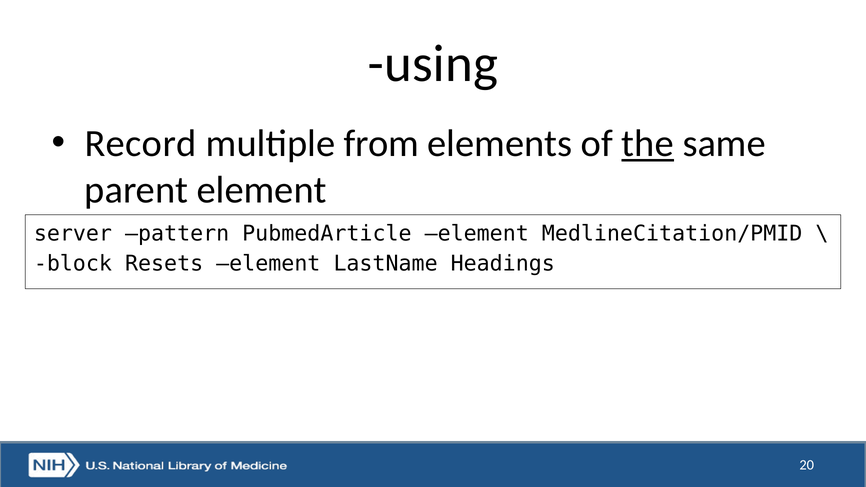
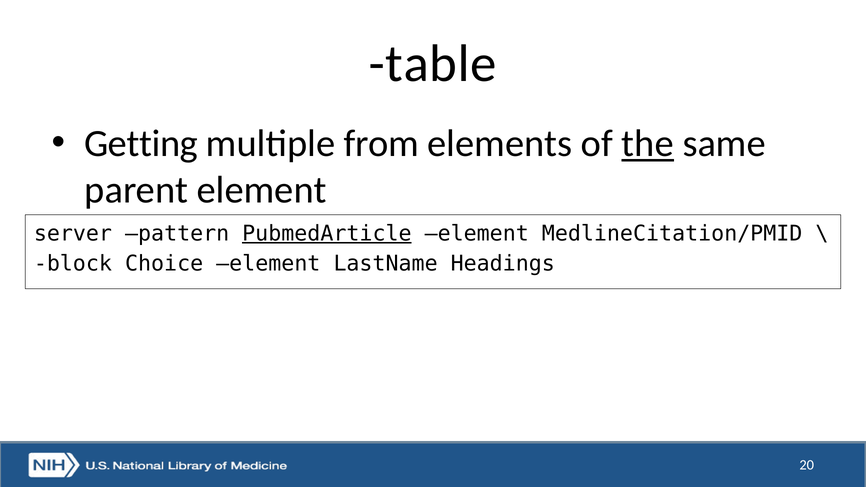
using: using -> table (433, 64)
Record: Record -> Getting (141, 144)
PubmedArticle underline: none -> present (327, 233)
Resets: Resets -> Choice (164, 264)
